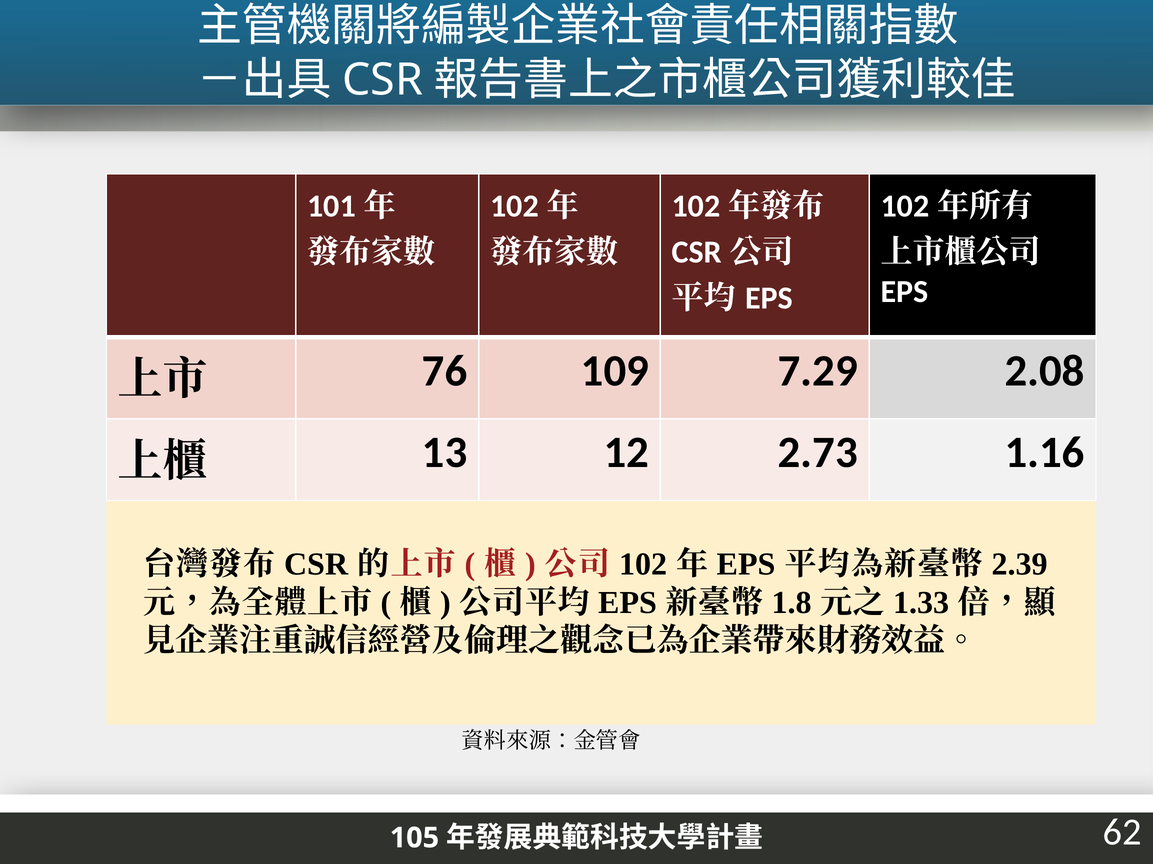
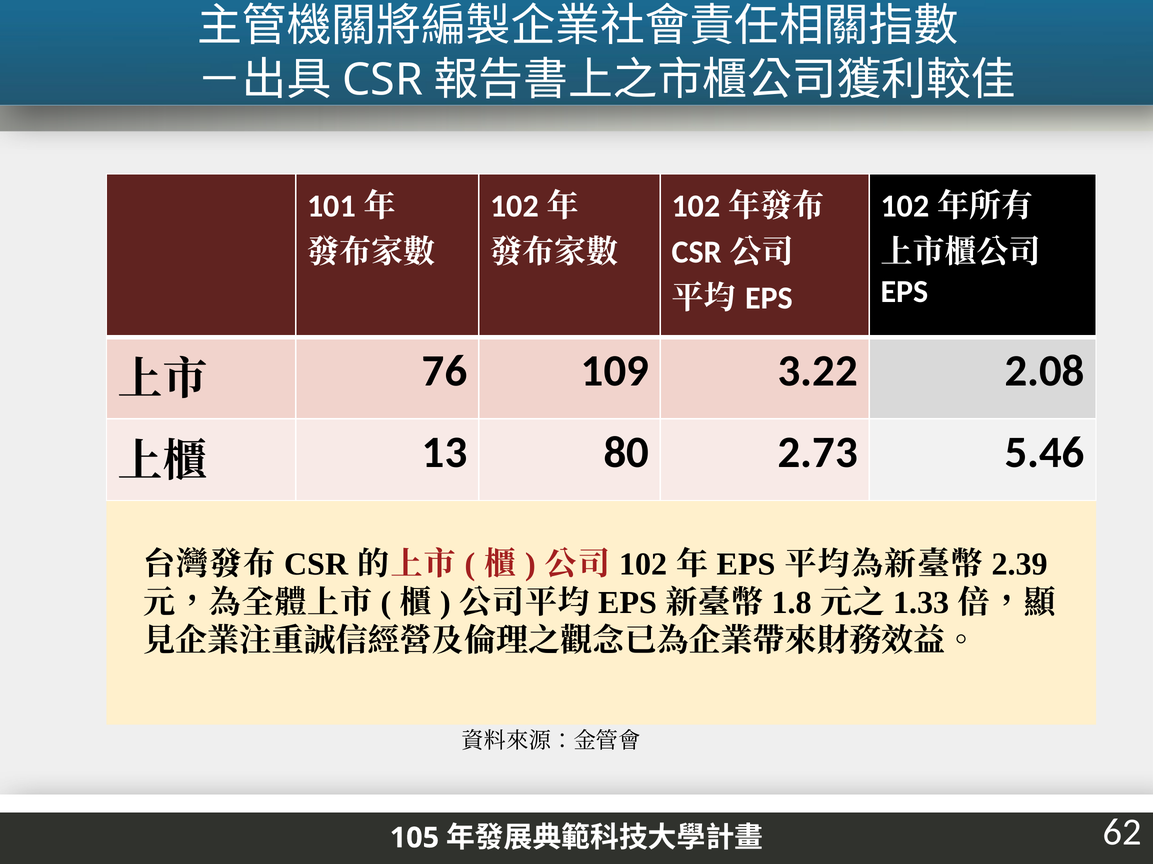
7.29: 7.29 -> 3.22 (818, 371)
12: 12 -> 80 (626, 453)
1.16: 1.16 -> 5.46 (1045, 453)
